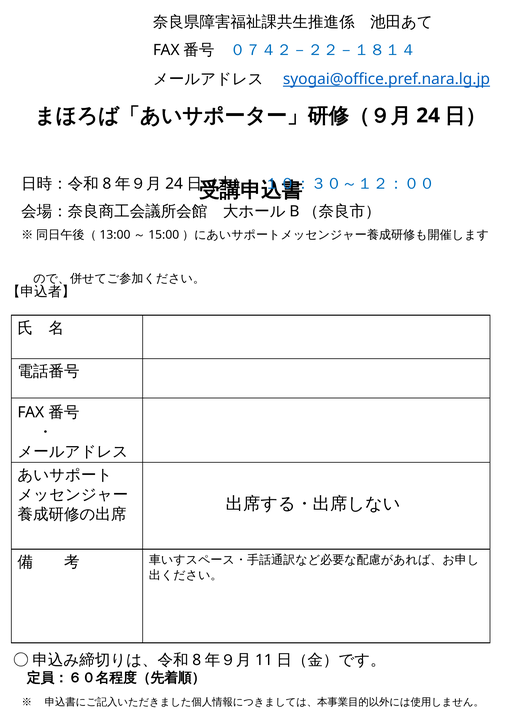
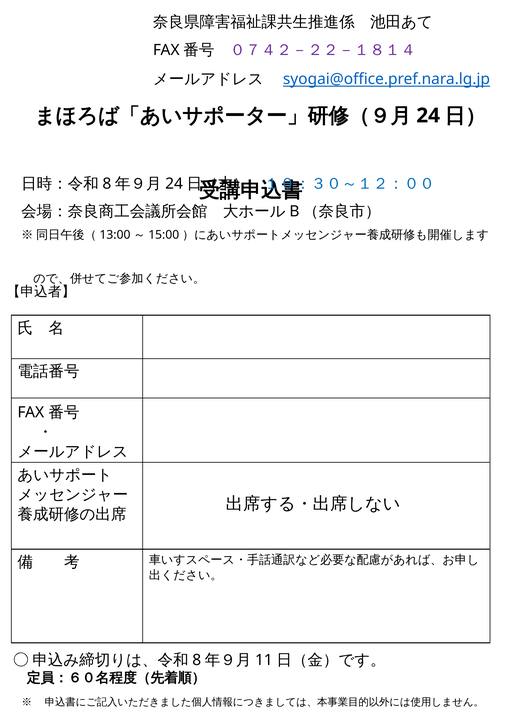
０７４２－２２－１８１４ colour: blue -> purple (323, 50)
